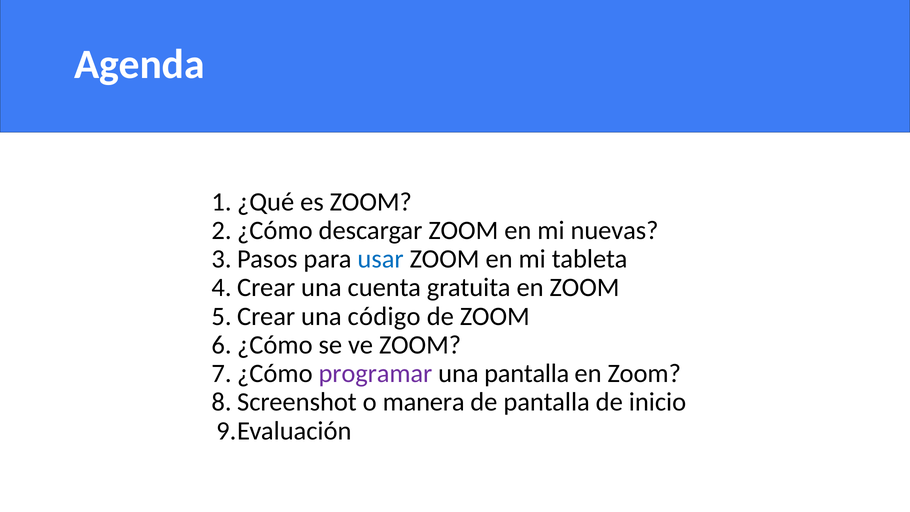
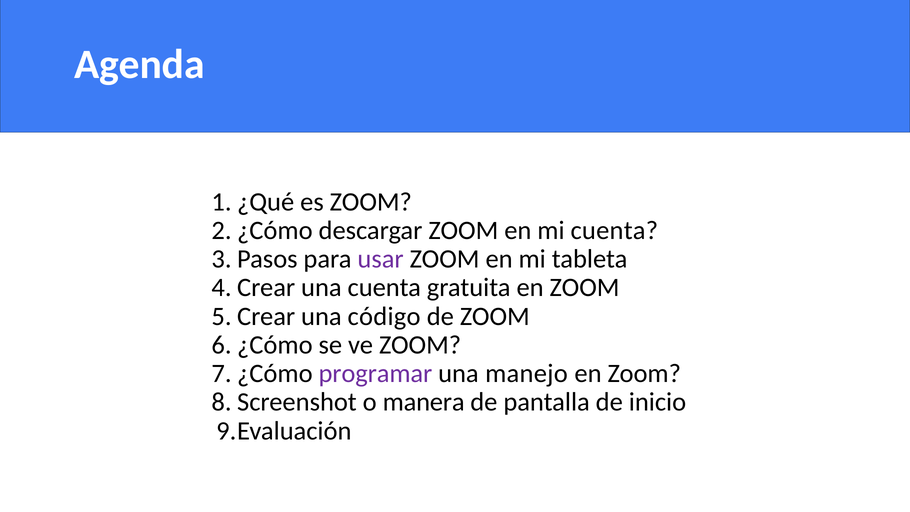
mi nuevas: nuevas -> cuenta (614, 230)
usar colour: blue -> purple (381, 259)
una pantalla: pantalla -> manejo (526, 373)
